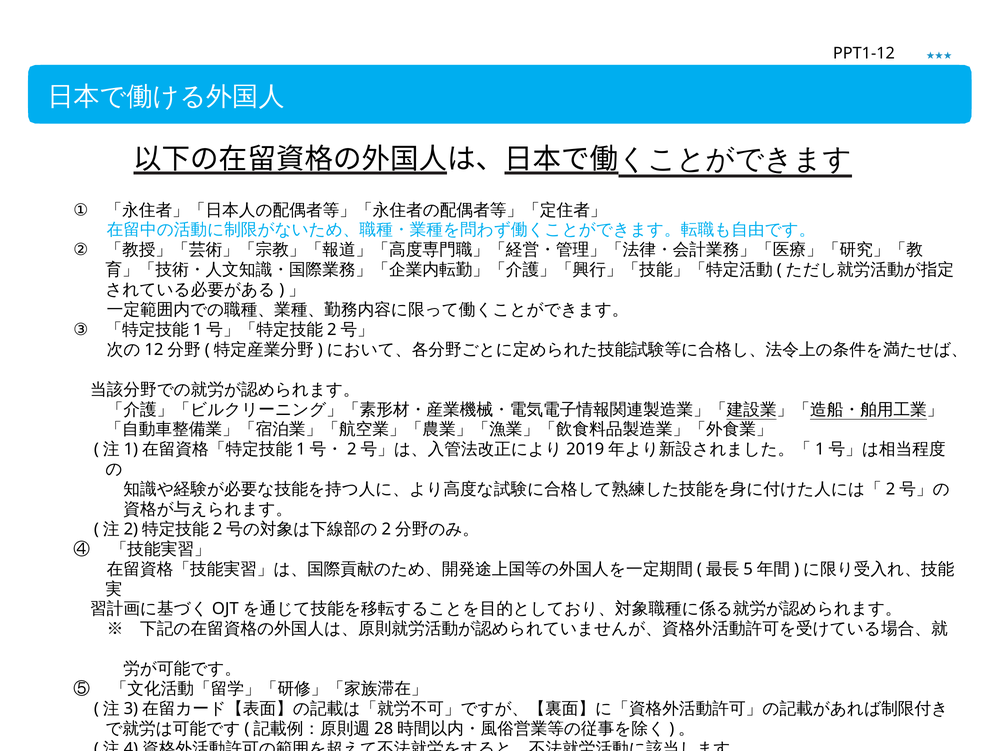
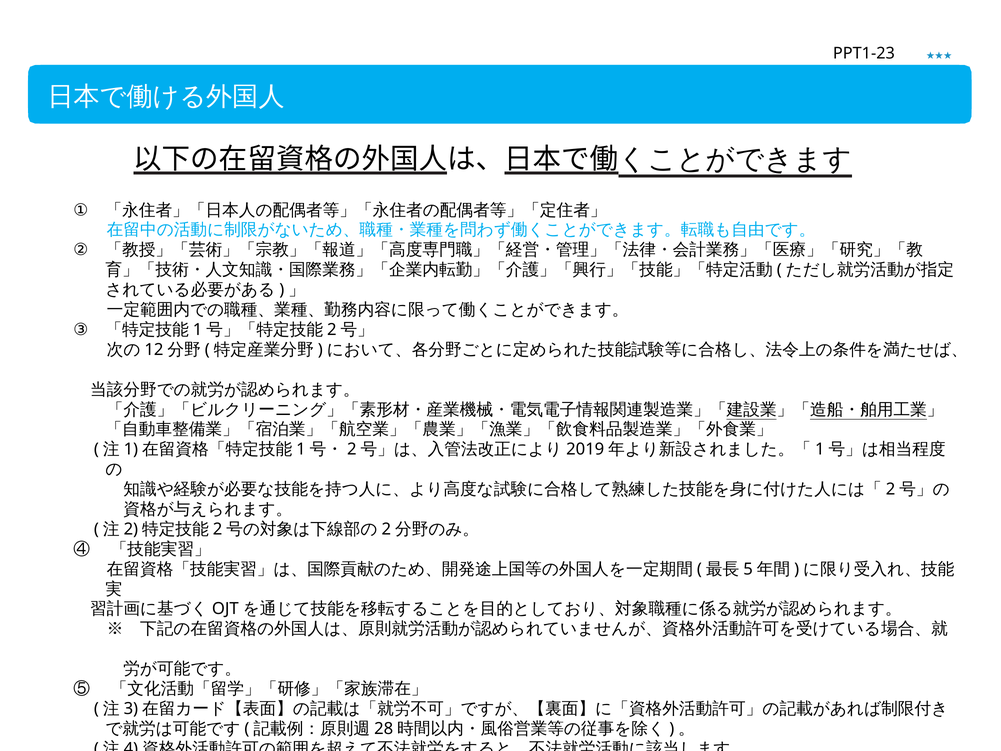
PPT1-12: PPT1-12 -> PPT1-23 (864, 54)
